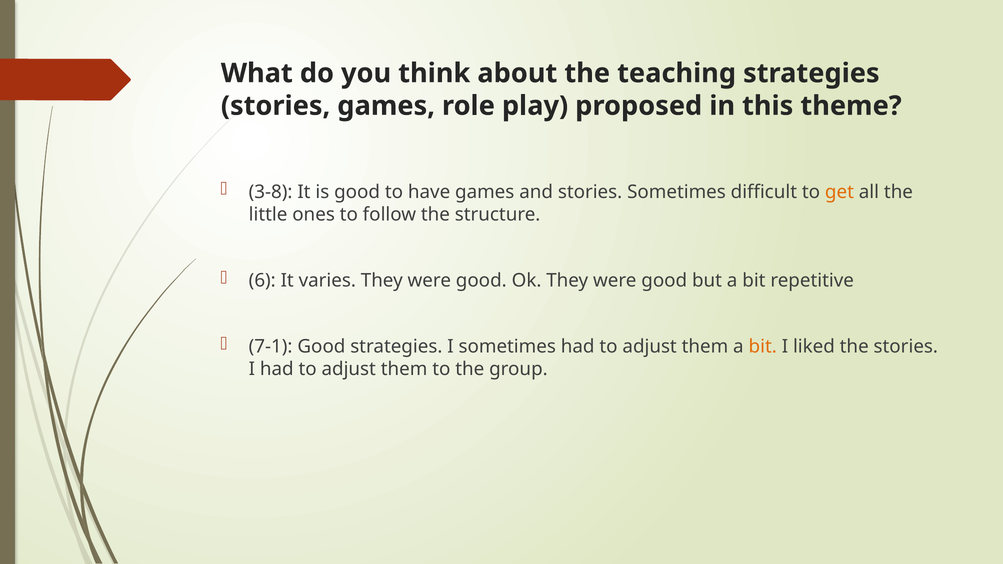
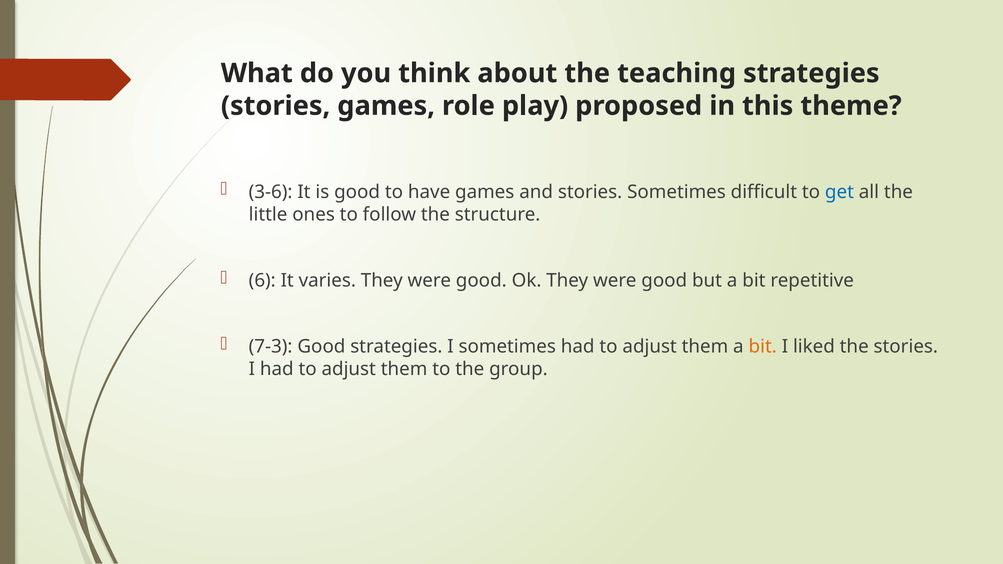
3-8: 3-8 -> 3-6 (271, 192)
get colour: orange -> blue (839, 192)
7-1: 7-1 -> 7-3 (271, 347)
